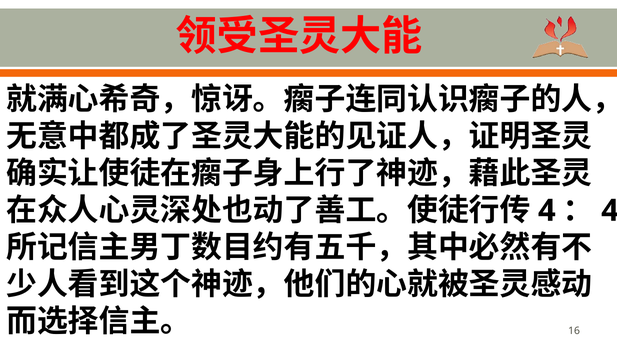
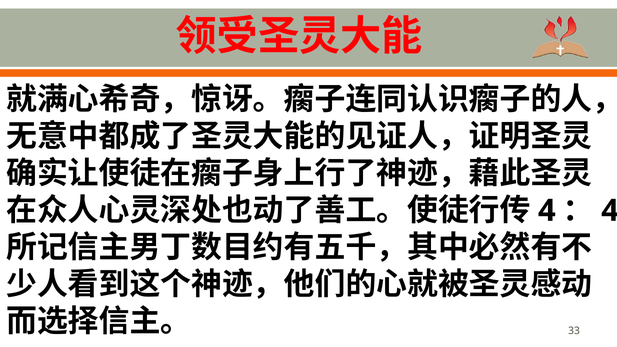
16: 16 -> 33 (574, 331)
